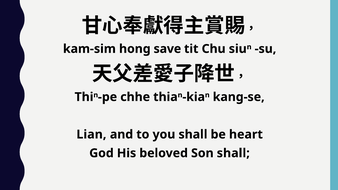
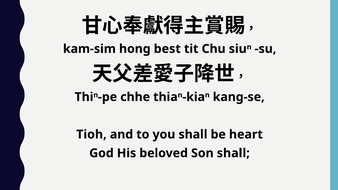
save: save -> best (167, 49)
Lian: Lian -> Tioh (91, 134)
